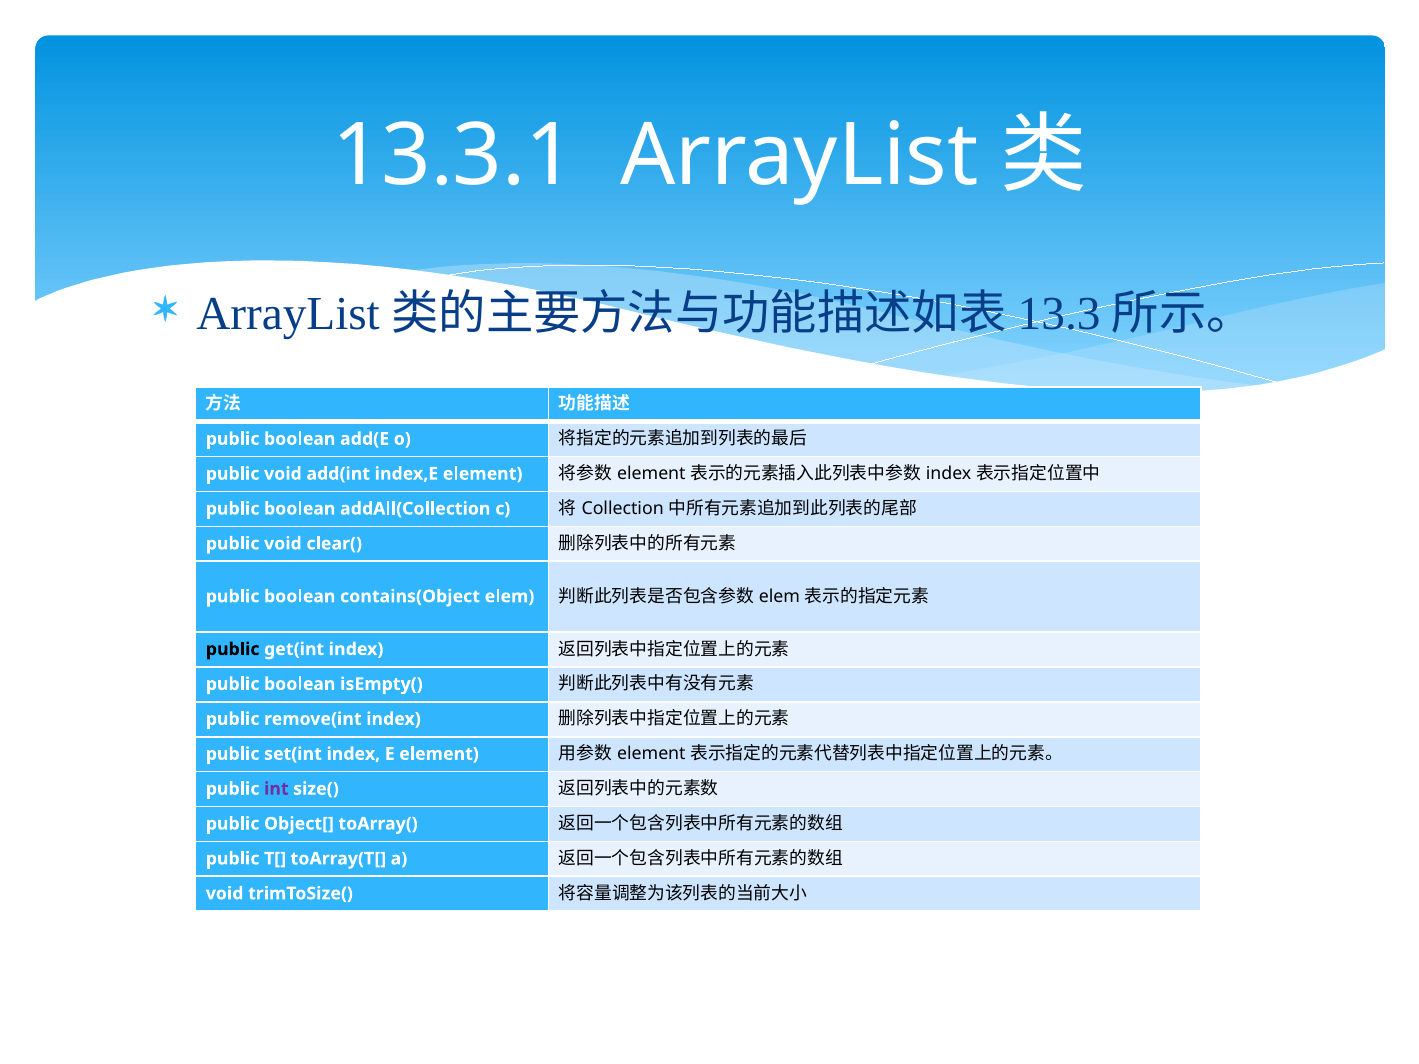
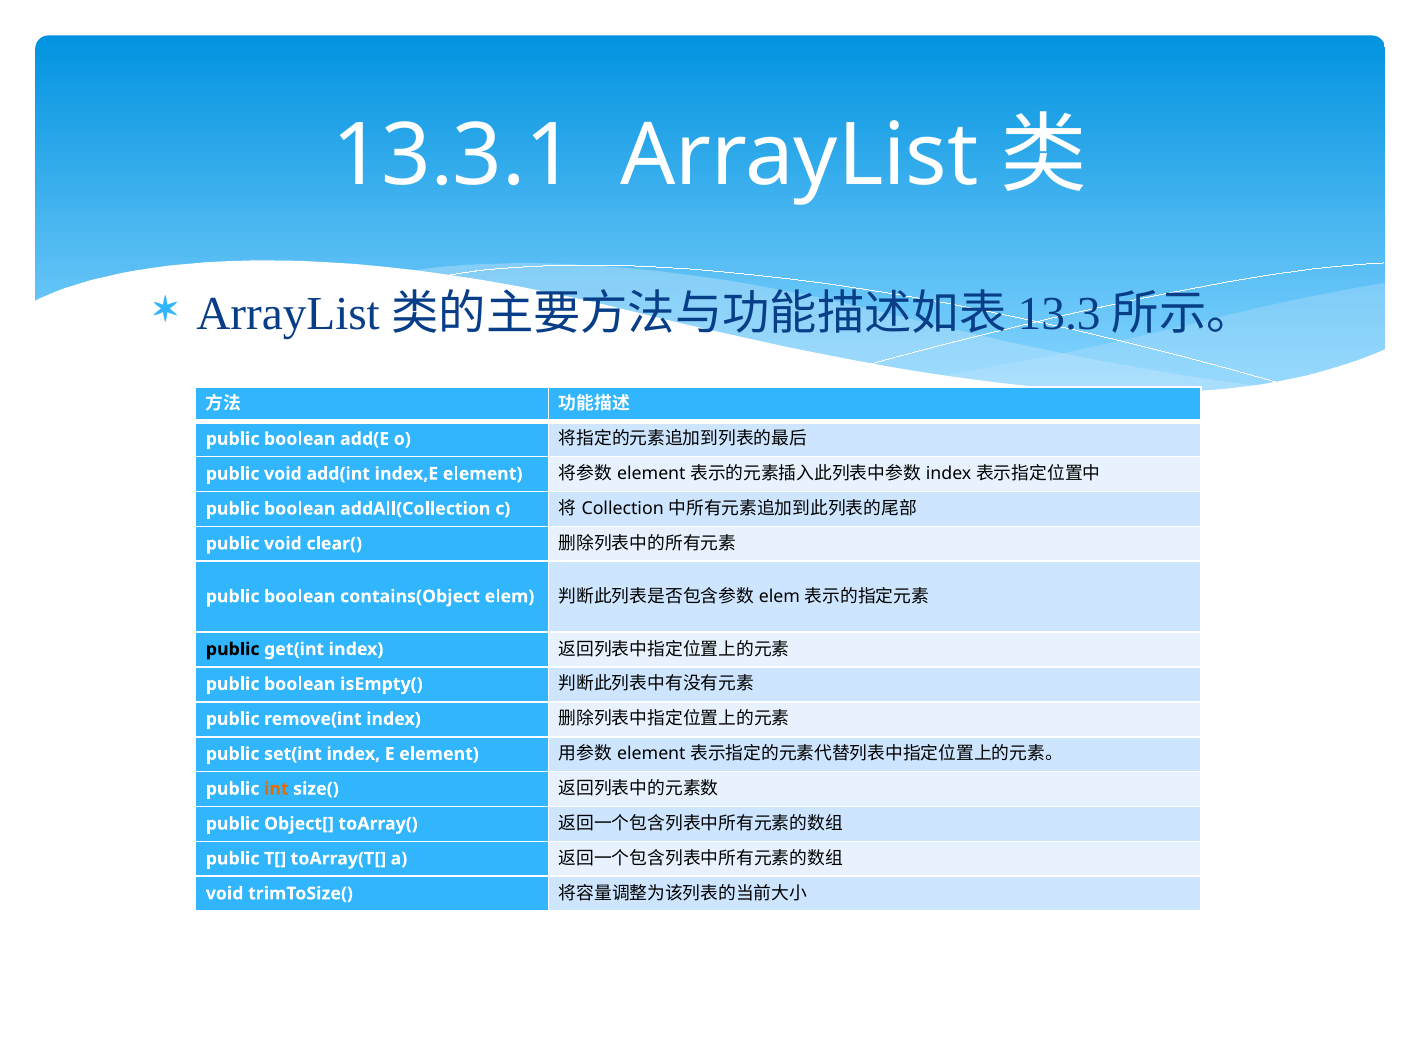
int colour: purple -> orange (276, 789)
